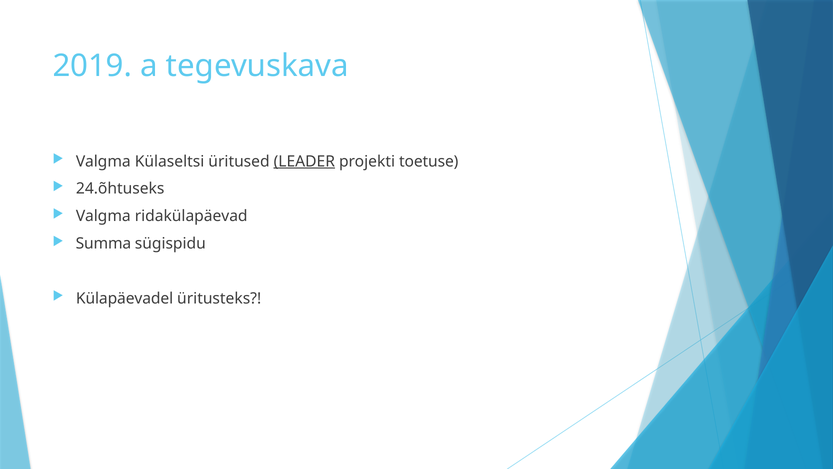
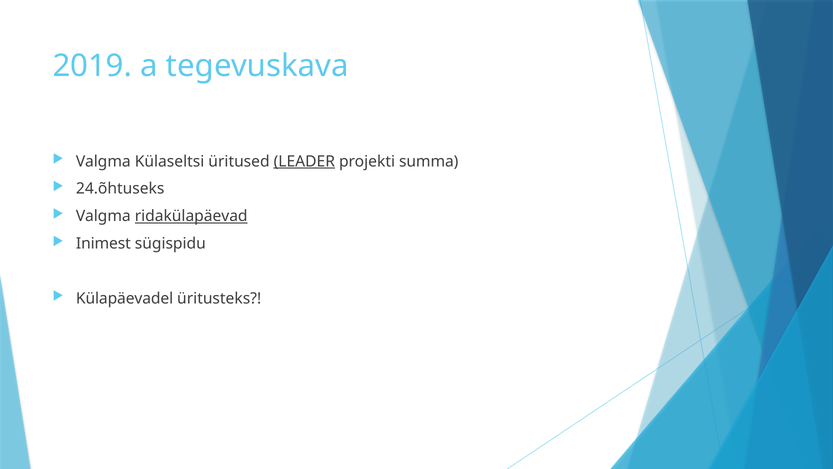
toetuse: toetuse -> summa (429, 161)
ridakülapäevad underline: none -> present (191, 216)
Summa: Summa -> Inimest (103, 243)
